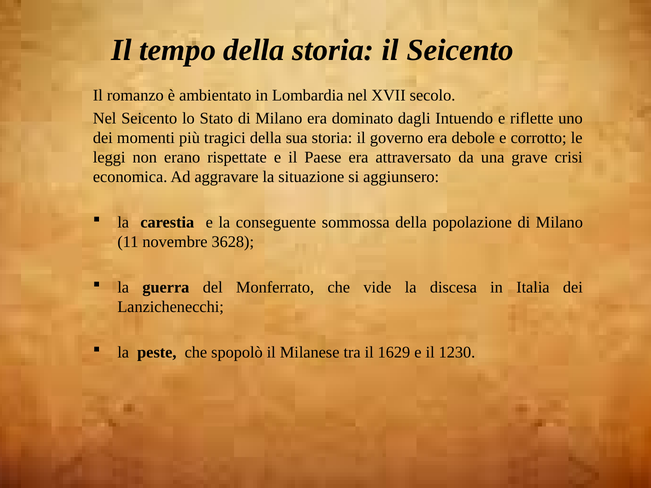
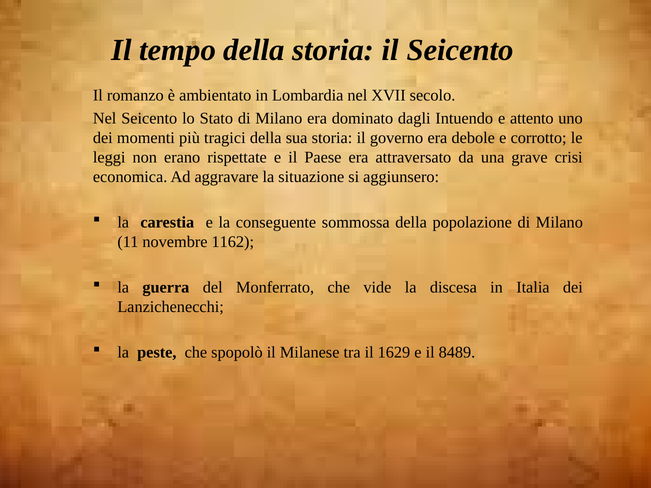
riflette: riflette -> attento (532, 118)
3628: 3628 -> 1162 (233, 242)
1230: 1230 -> 8489 (457, 353)
